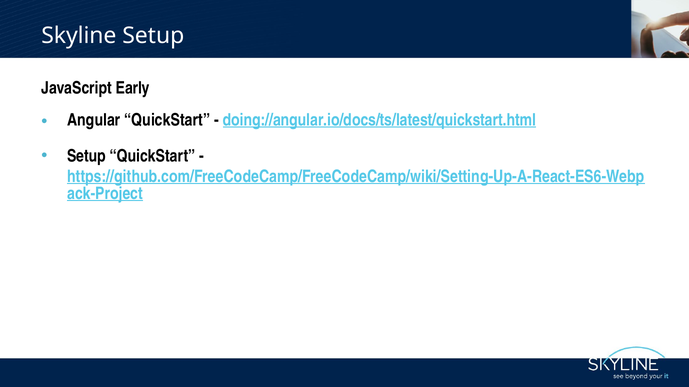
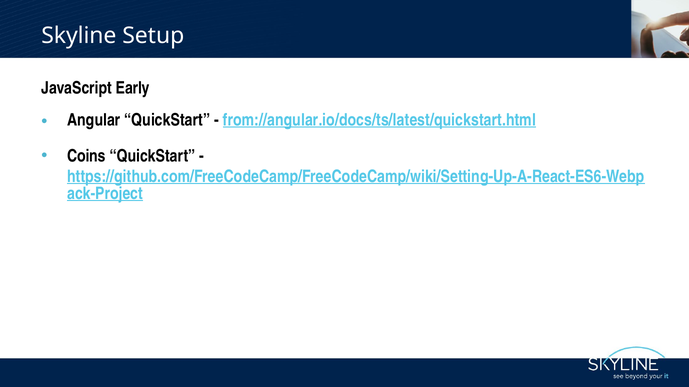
doing://angular.io/docs/ts/latest/quickstart.html: doing://angular.io/docs/ts/latest/quickstart.html -> from://angular.io/docs/ts/latest/quickstart.html (379, 120)
Setup: Setup -> Coins (86, 156)
